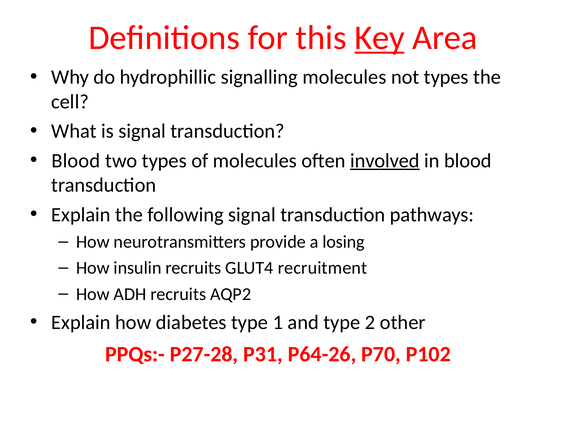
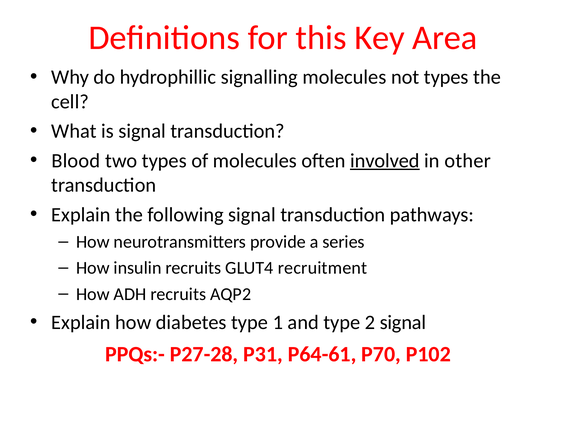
Key underline: present -> none (380, 38)
in blood: blood -> other (468, 161)
losing: losing -> series (344, 242)
2 other: other -> signal (403, 322)
P64-26: P64-26 -> P64-61 (322, 354)
